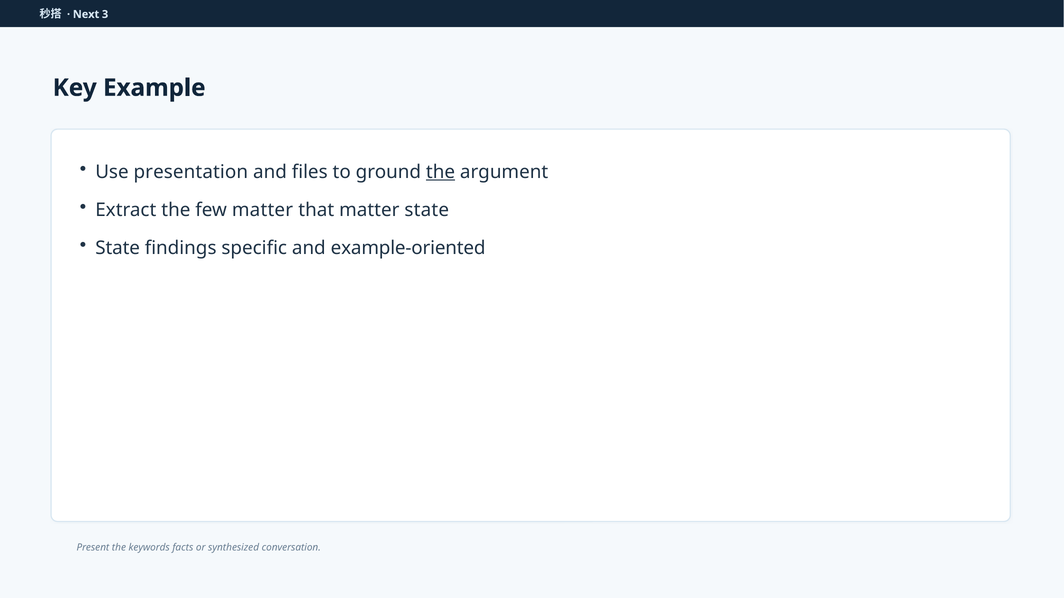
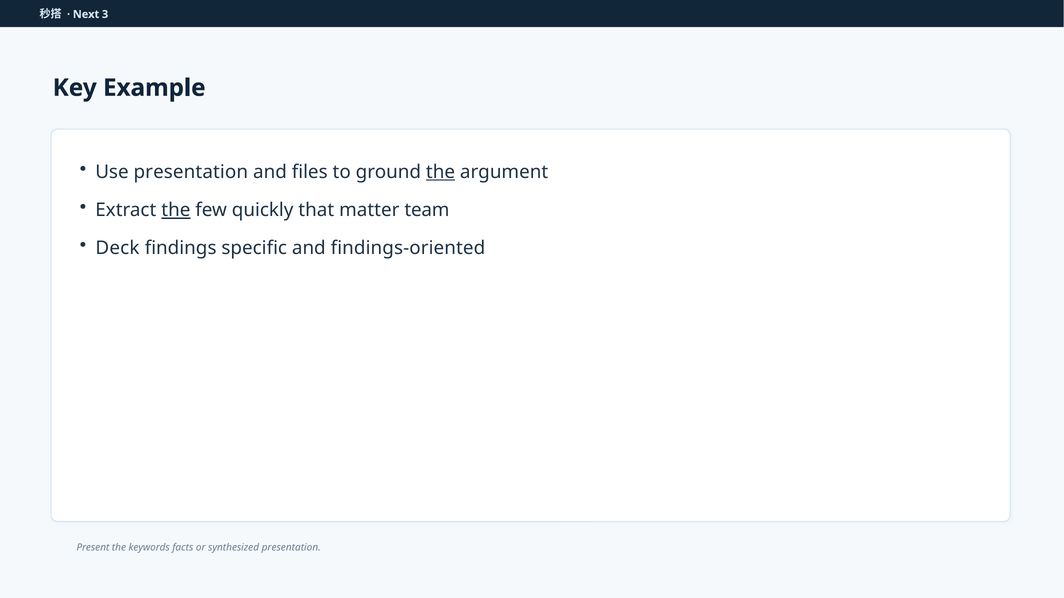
the underline: none -> present (176, 210)
few matter: matter -> quickly (263, 210)
matter state: state -> team (427, 210)
State: State -> Deck (117, 248)
example-oriented: example-oriented -> findings-oriented (408, 248)
synthesized conversation: conversation -> presentation (291, 548)
